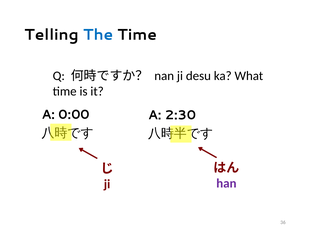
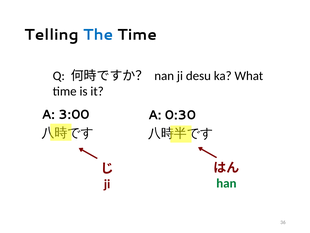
0:00: 0:00 -> 3:00 (74, 114)
2:30: 2:30 -> 0:30 (181, 115)
han colour: purple -> green (226, 183)
